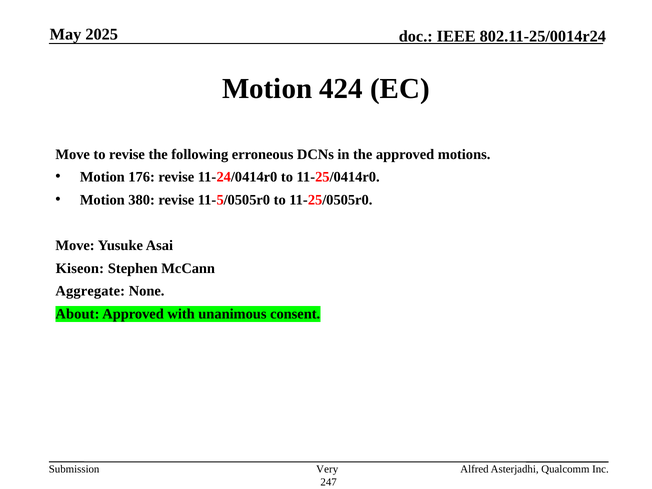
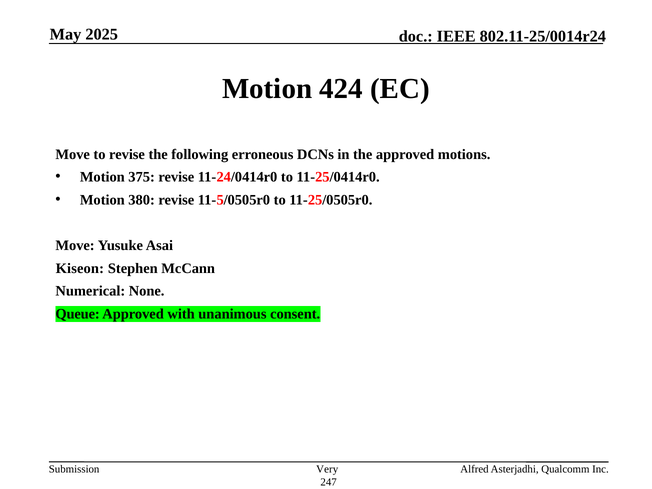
176: 176 -> 375 (142, 177)
Aggregate: Aggregate -> Numerical (90, 291)
About: About -> Queue (78, 314)
